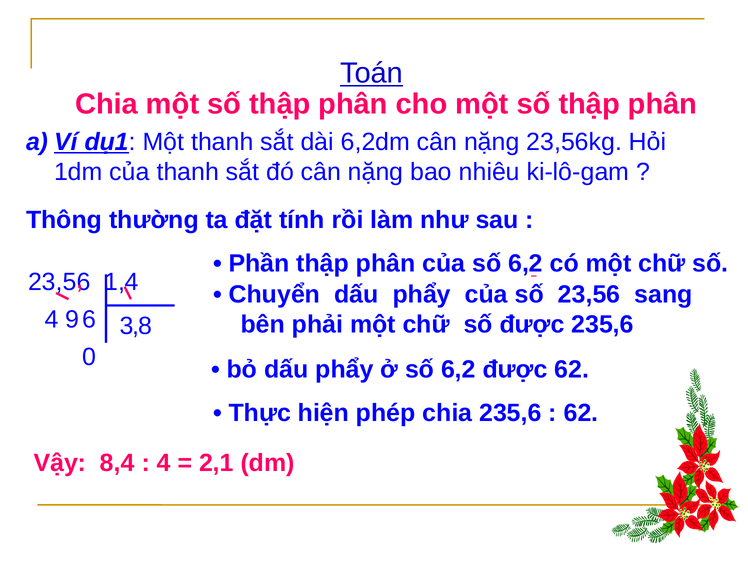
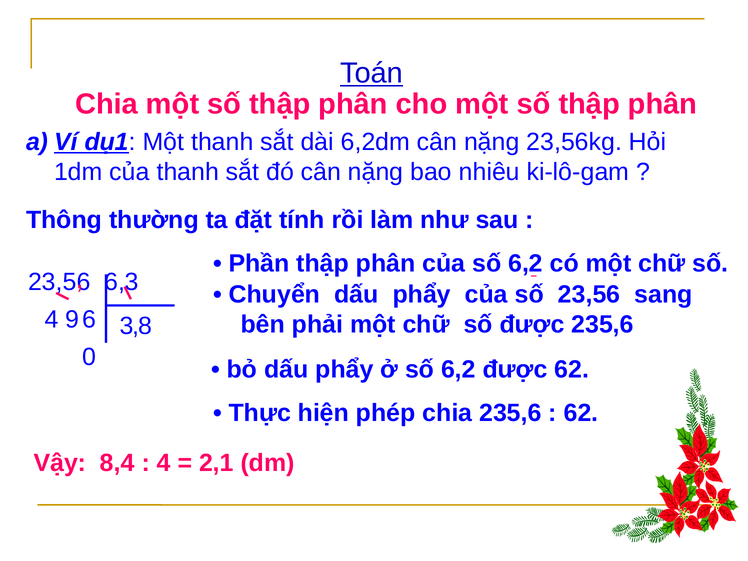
1,4: 1,4 -> 6,3 (122, 282)
